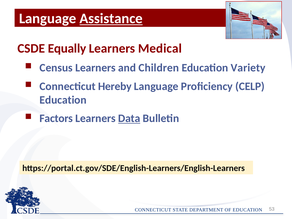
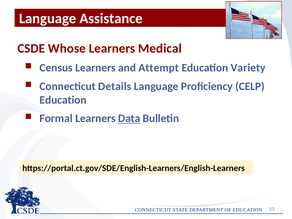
Assistance underline: present -> none (111, 19)
Equally: Equally -> Whose (67, 48)
Children: Children -> Attempt (159, 68)
Hereby: Hereby -> Details (115, 86)
Factors: Factors -> Formal (56, 118)
